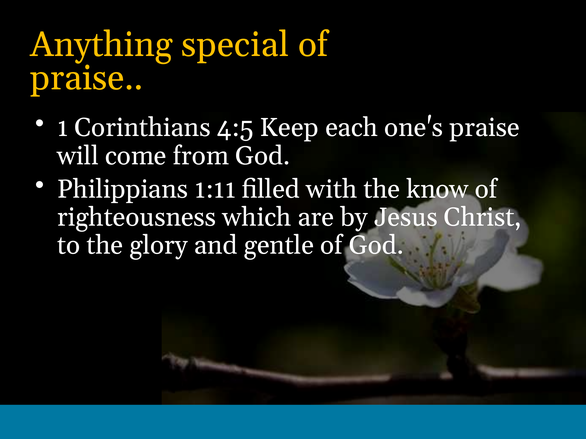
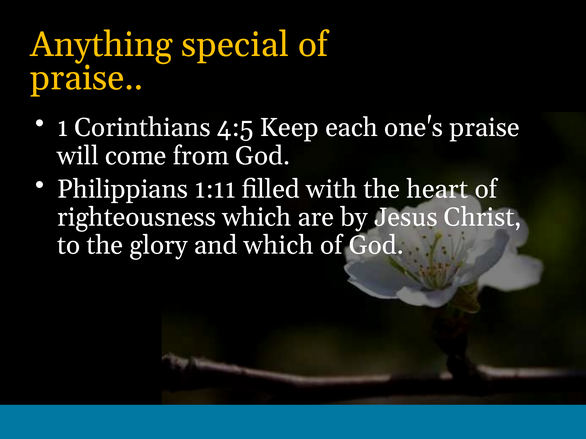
know: know -> heart (437, 189)
and gentle: gentle -> which (279, 246)
